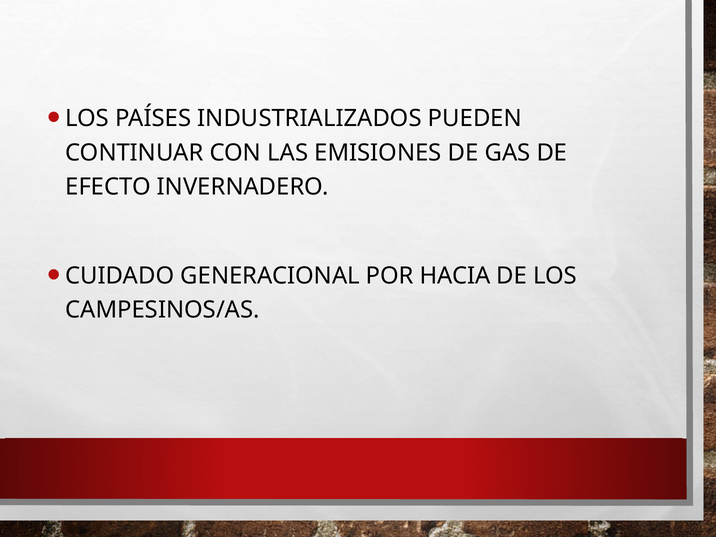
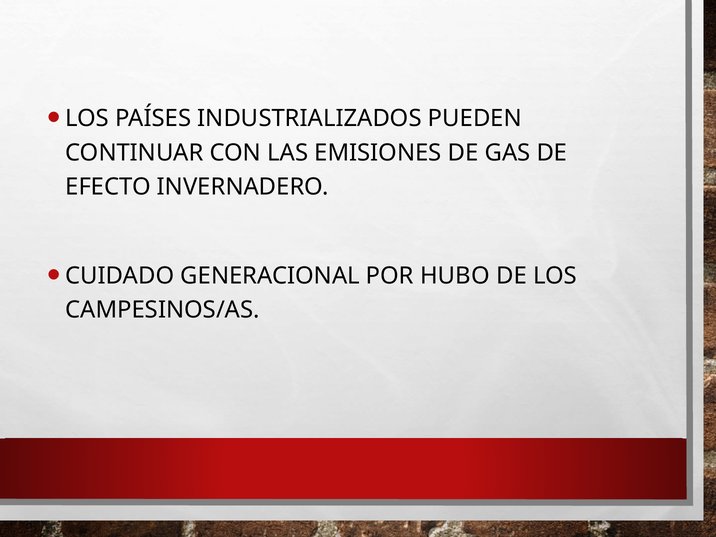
HACIA: HACIA -> HUBO (455, 276)
